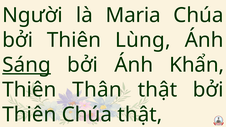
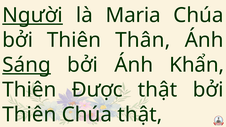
Người underline: none -> present (33, 15)
Lùng: Lùng -> Thân (143, 40)
Thân: Thân -> Được (97, 90)
